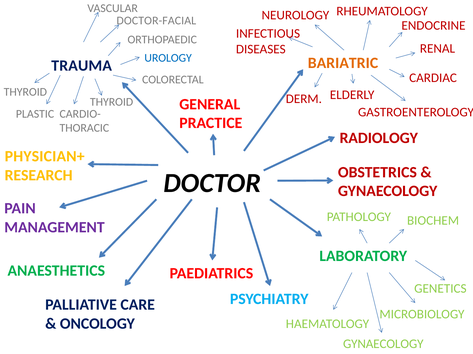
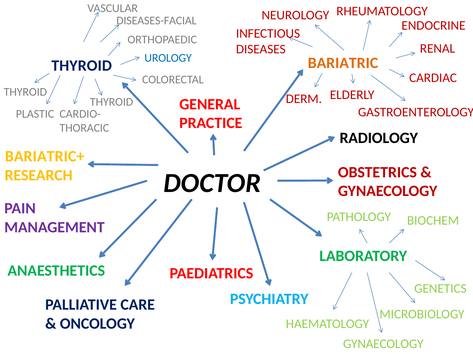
DOCTOR-FACIAL: DOCTOR-FACIAL -> DISEASES-FACIAL (156, 21)
TRAUMA: TRAUMA -> THYROID (82, 66)
RADIOLOGY colour: red -> black (379, 138)
PHYSICIAN+: PHYSICIAN+ -> BARIATRIC+ (45, 157)
